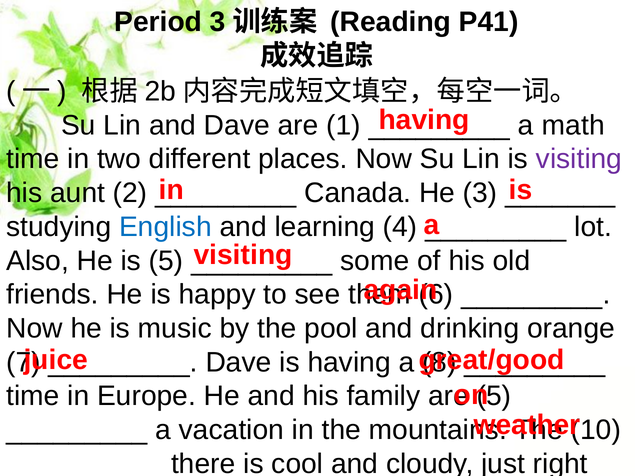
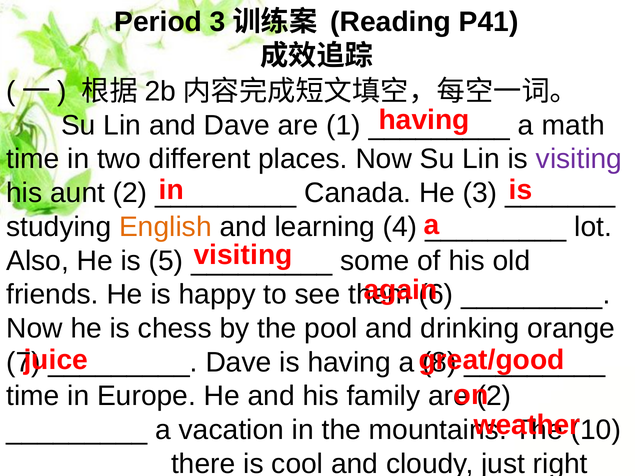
English colour: blue -> orange (165, 227)
music: music -> chess (175, 329)
5: 5 -> 2 (494, 396)
